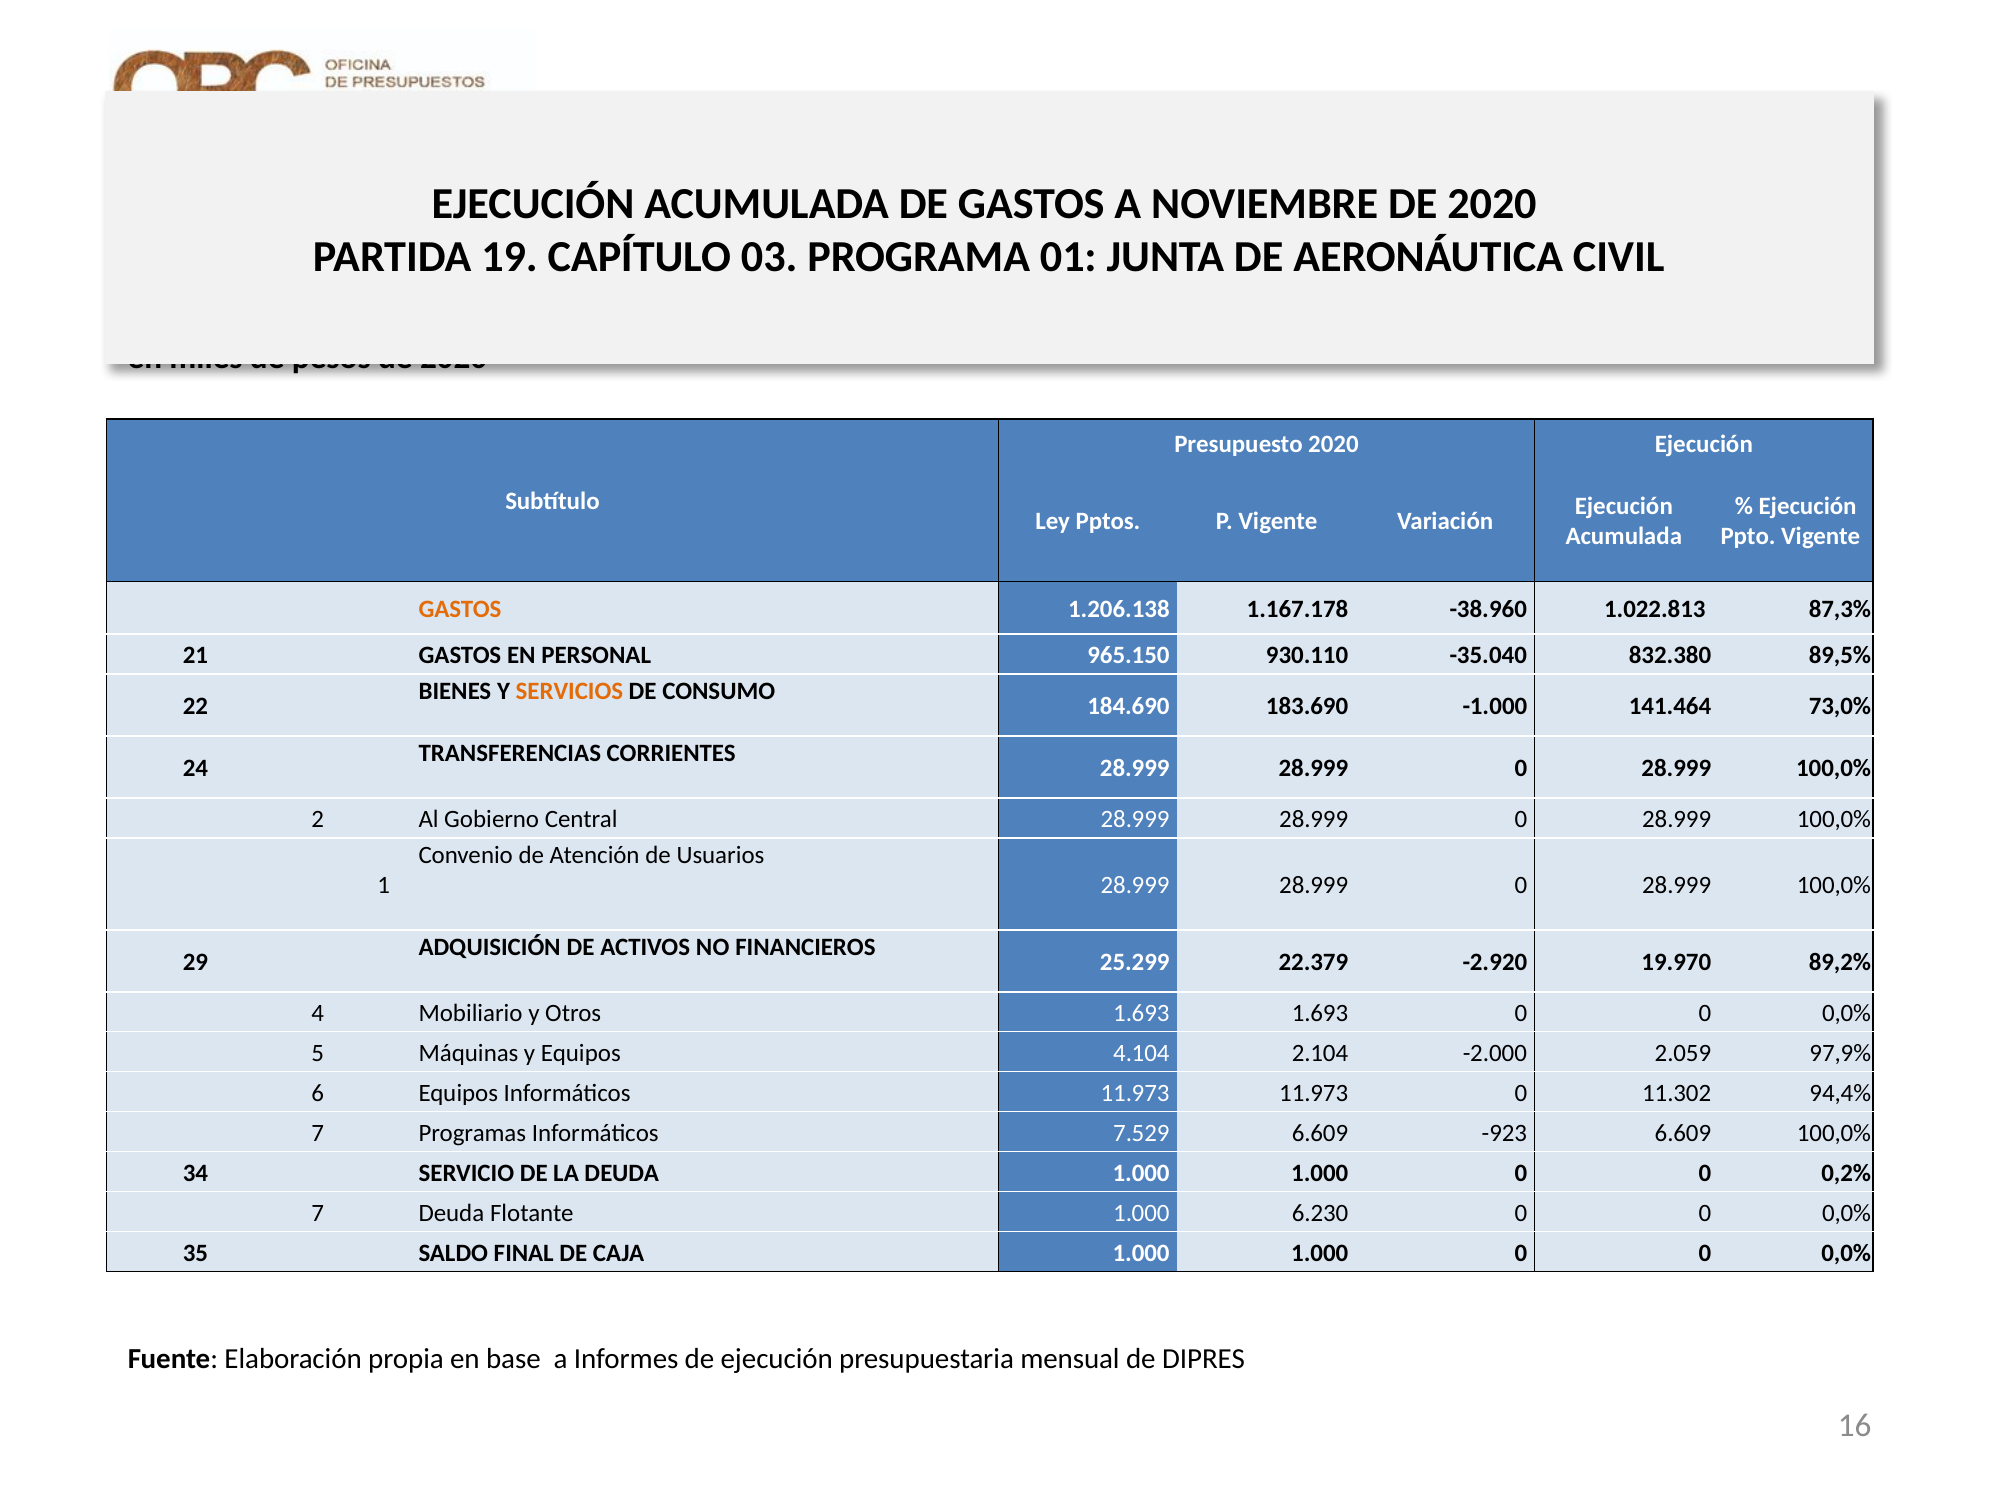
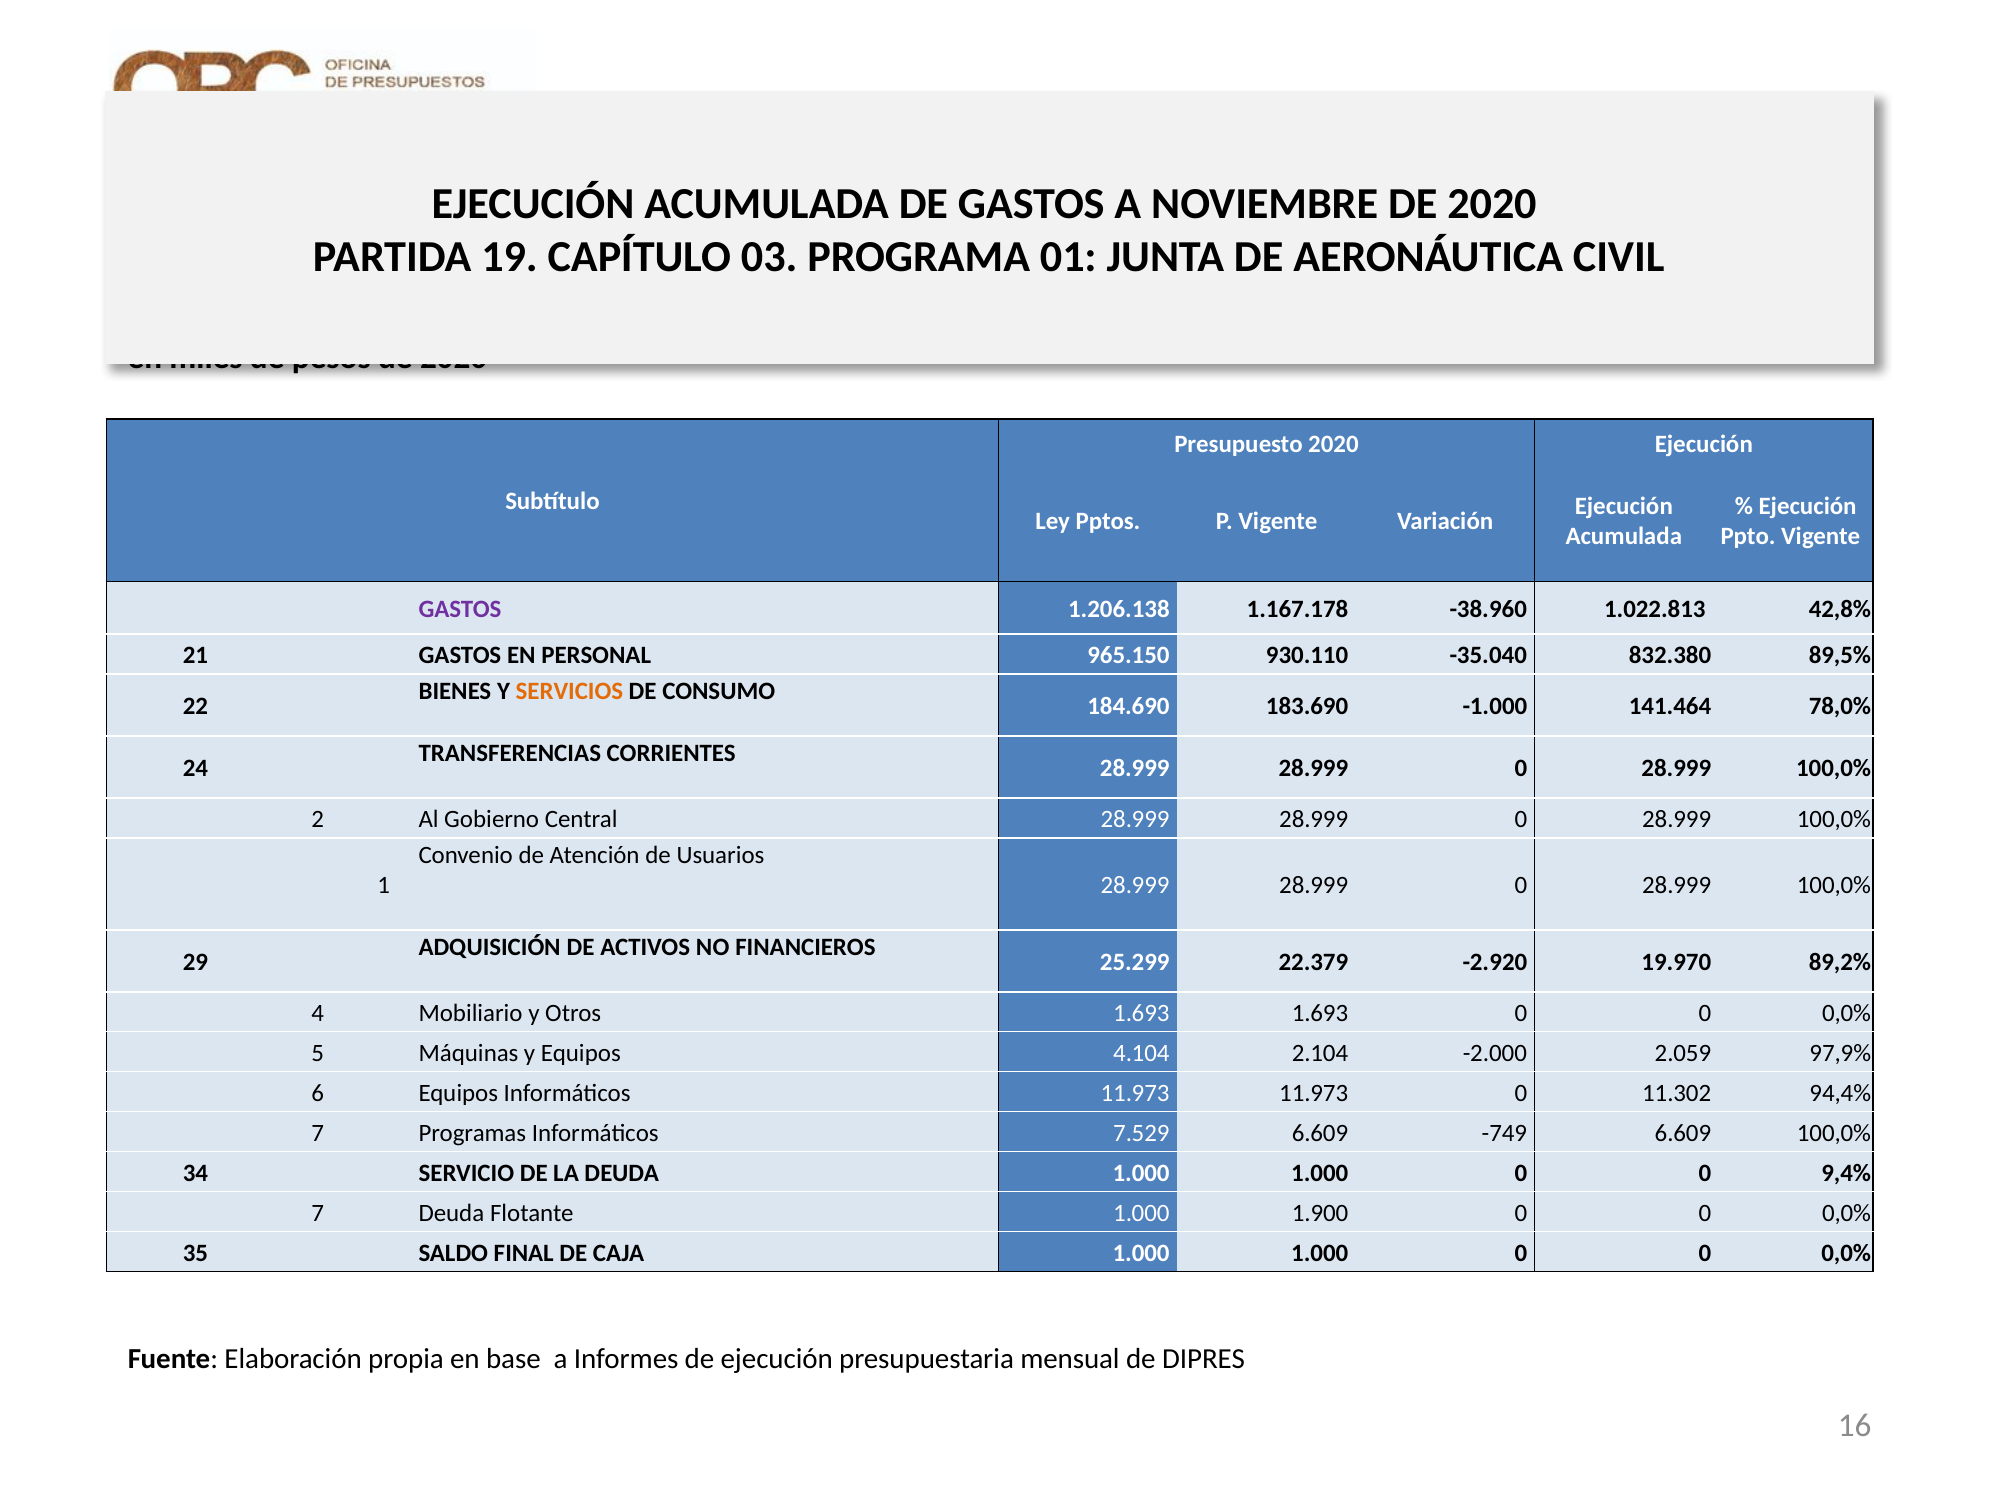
GASTOS colour: orange -> purple (460, 609)
87,3%: 87,3% -> 42,8% (1840, 609)
73,0%: 73,0% -> 78,0% (1840, 706)
-923: -923 -> -749 (1504, 1133)
0,2%: 0,2% -> 9,4% (1846, 1173)
6.230: 6.230 -> 1.900 (1320, 1213)
